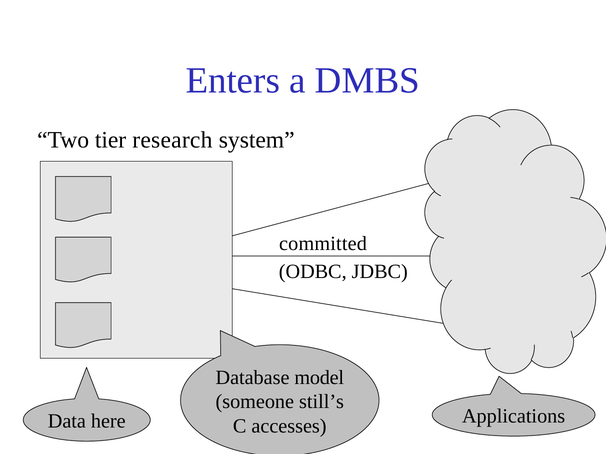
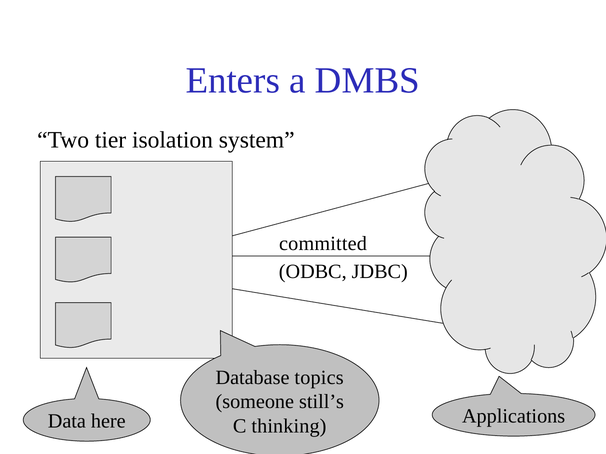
research: research -> isolation (173, 140)
model: model -> topics (319, 378)
accesses: accesses -> thinking (289, 426)
